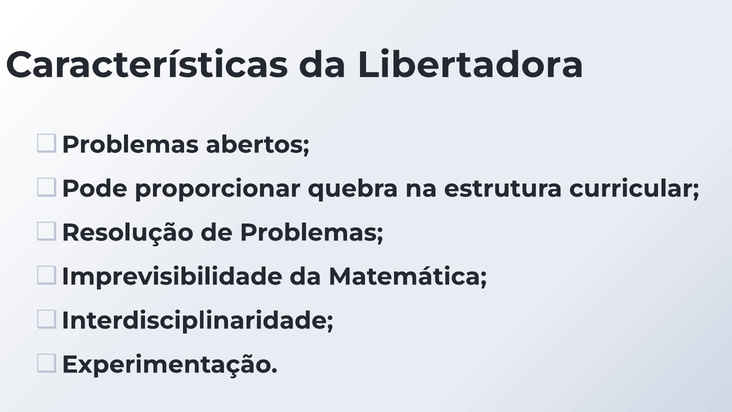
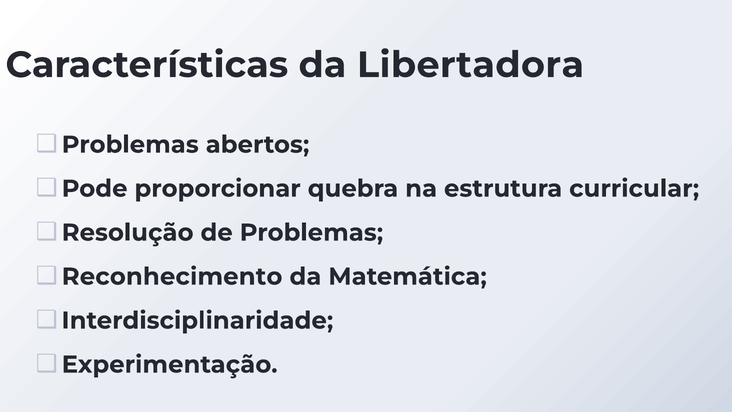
Imprevisibilidade: Imprevisibilidade -> Reconhecimento (172, 276)
